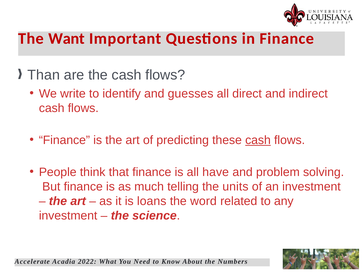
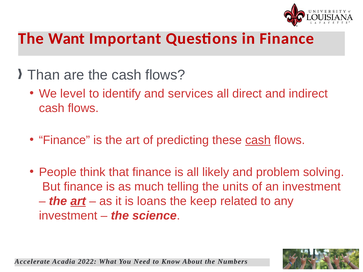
write: write -> level (73, 94)
guesses: guesses -> services (191, 94)
have: have -> likely (216, 172)
art underline: none -> present (78, 201)
word: word -> keep (203, 201)
